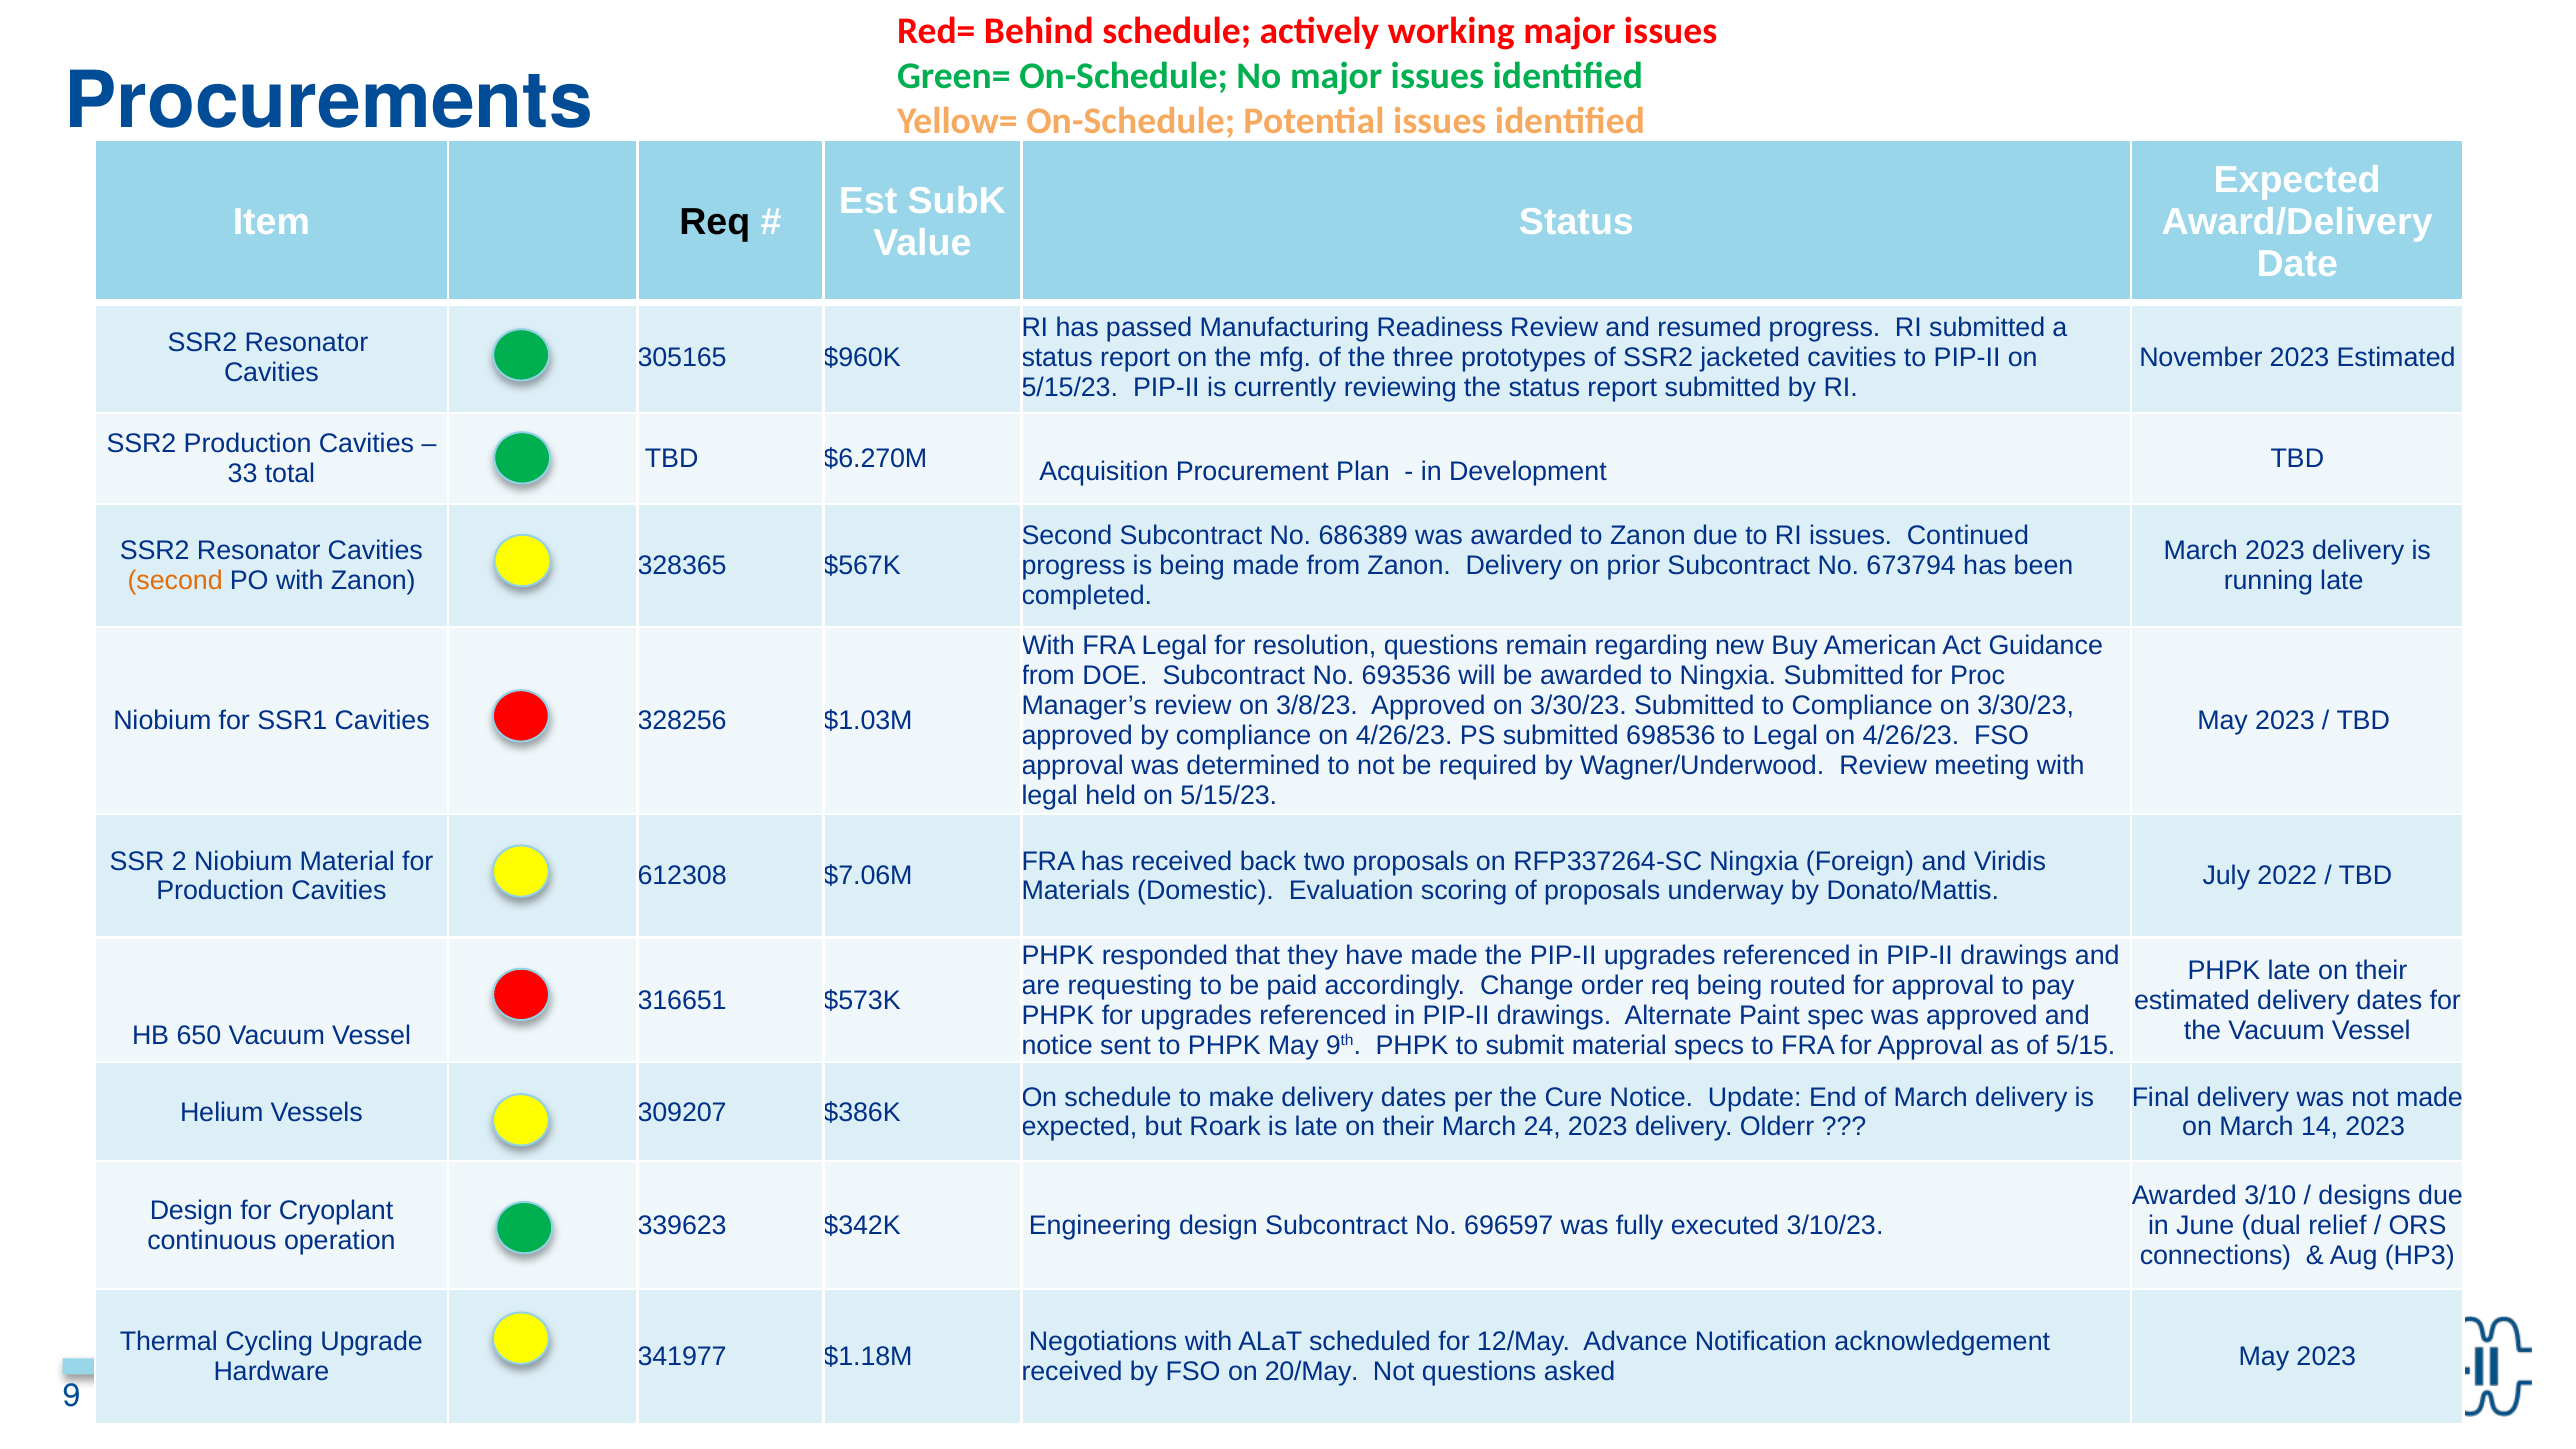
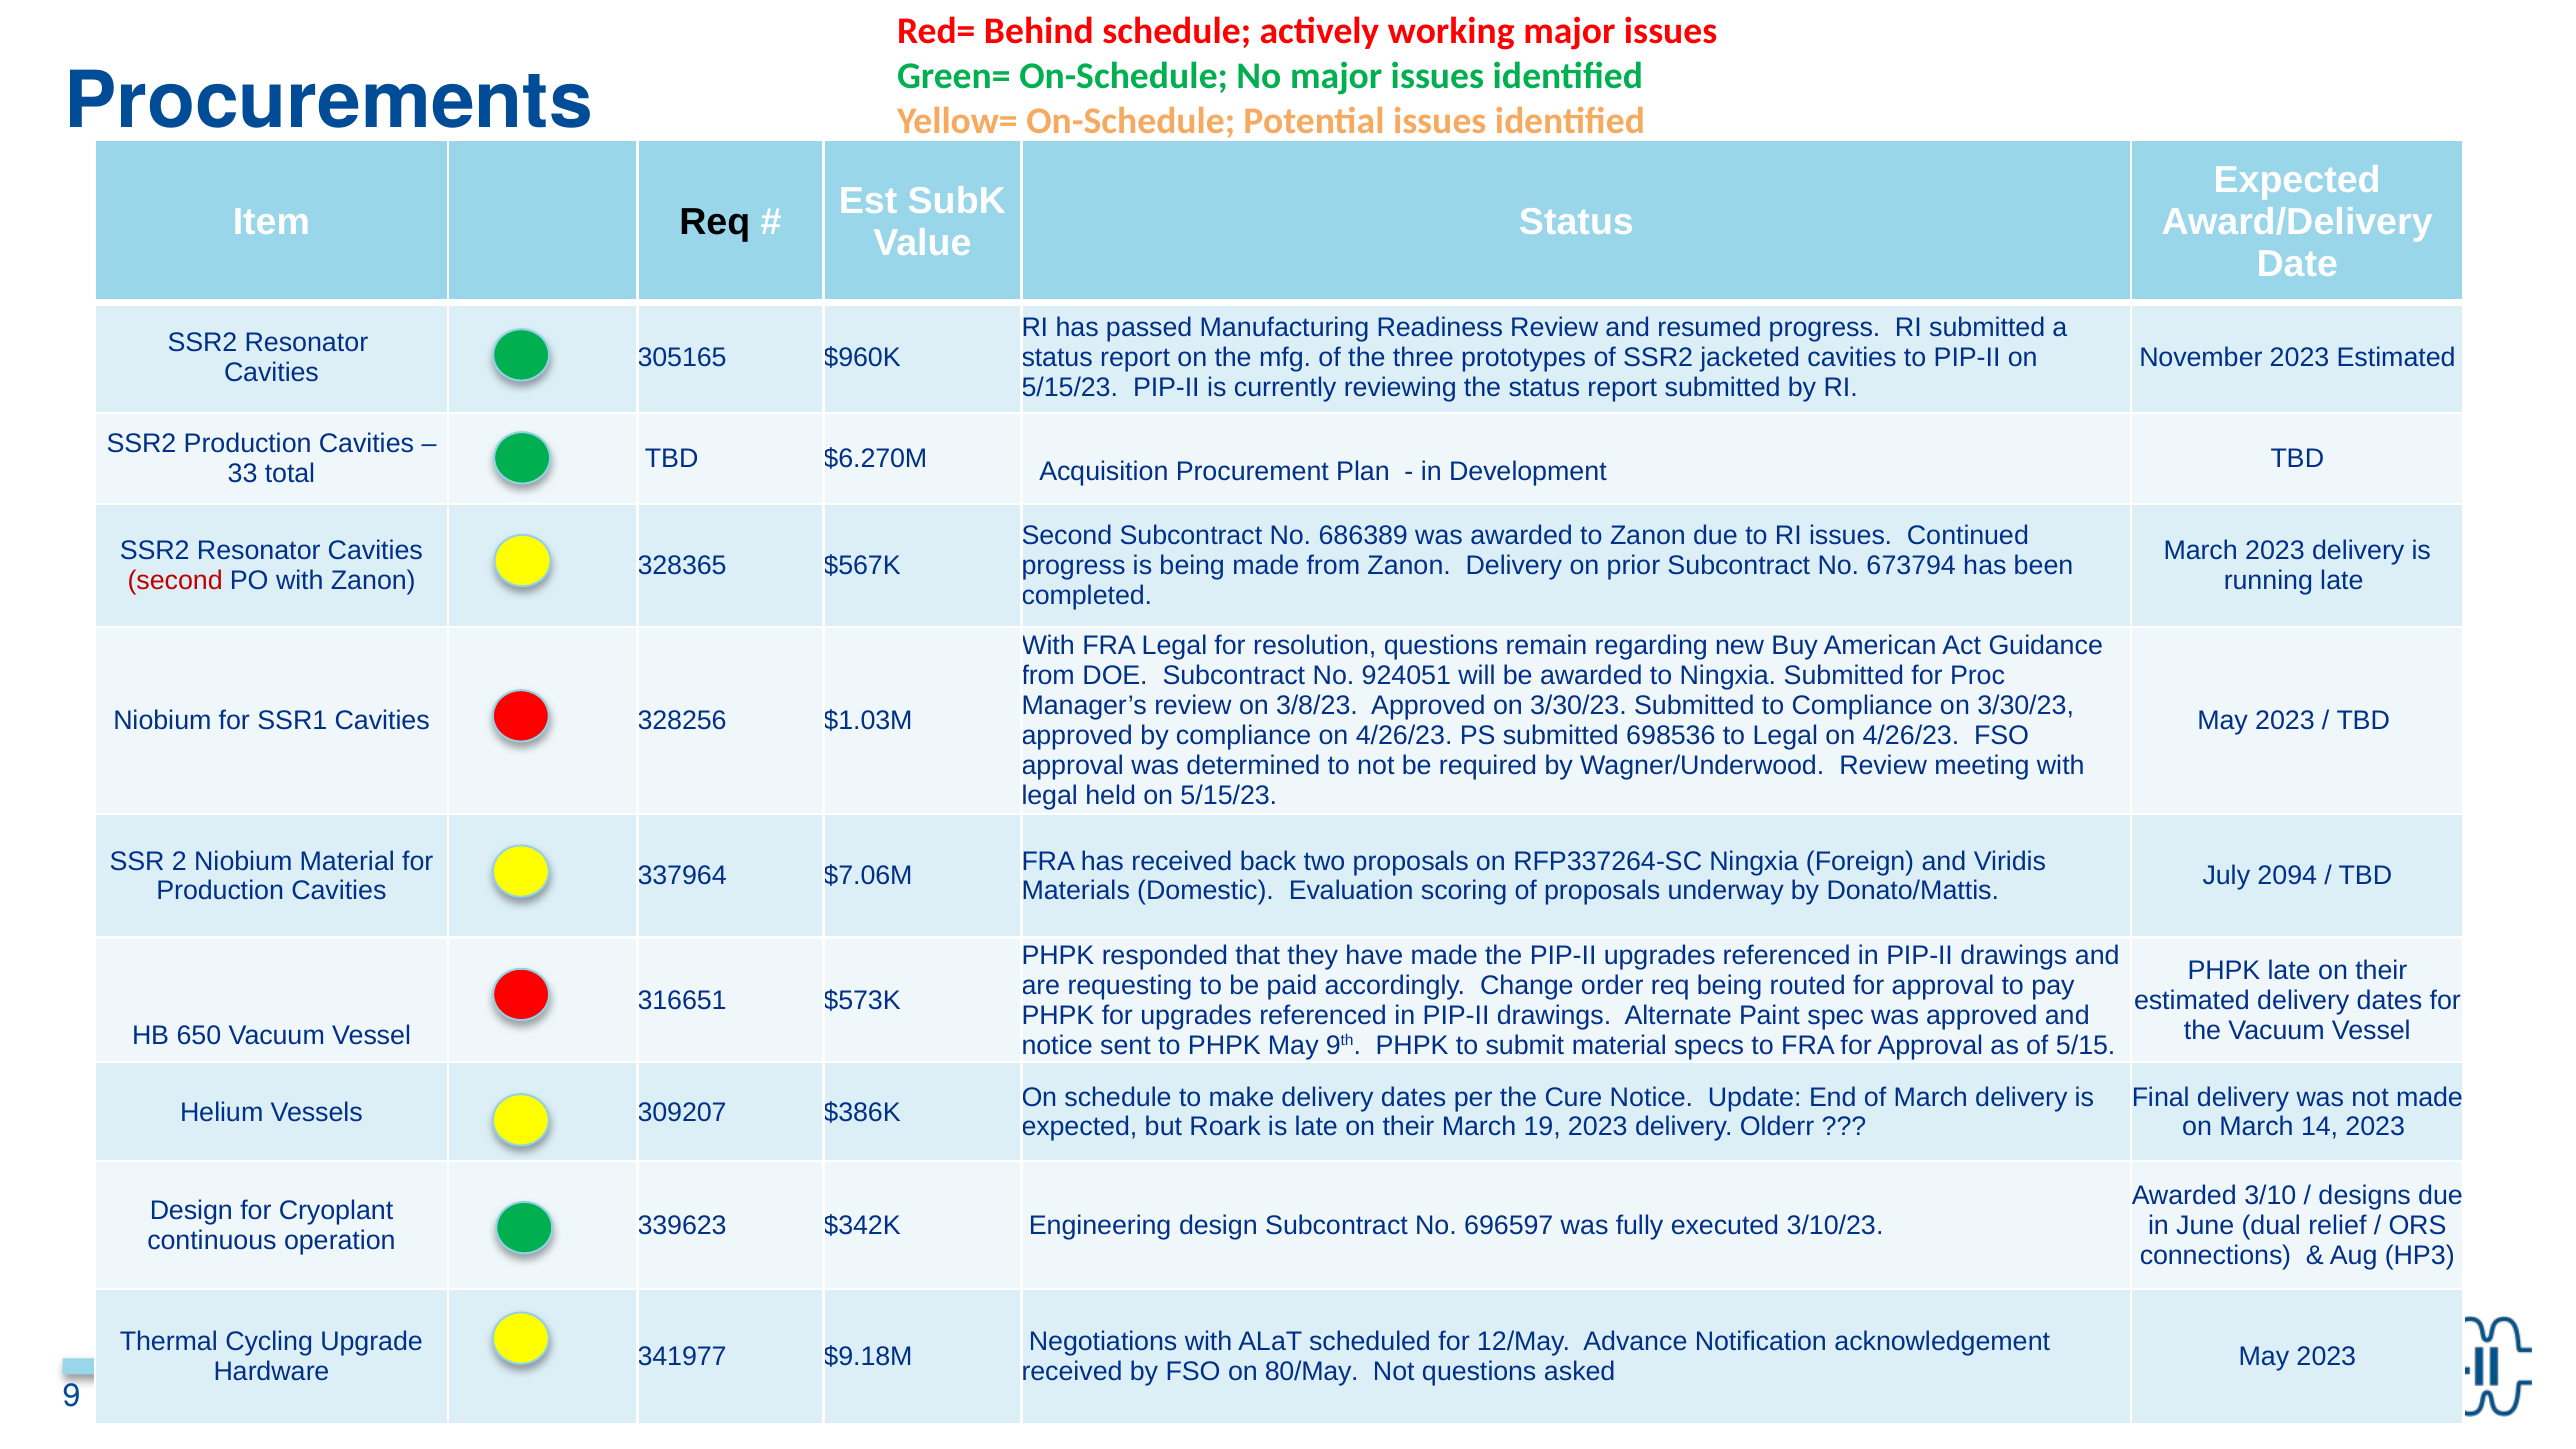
second colour: orange -> red (175, 581)
693536: 693536 -> 924051 (1406, 676)
612308: 612308 -> 337964 (682, 876)
2022: 2022 -> 2094 (2287, 876)
24: 24 -> 19 (1542, 1127)
$1.18M: $1.18M -> $9.18M (868, 1357)
20/May: 20/May -> 80/May (1312, 1372)
